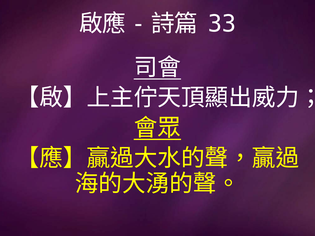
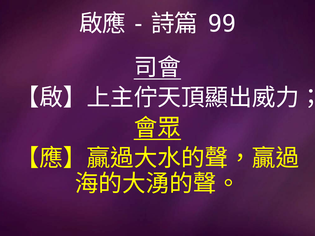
33: 33 -> 99 (222, 24)
